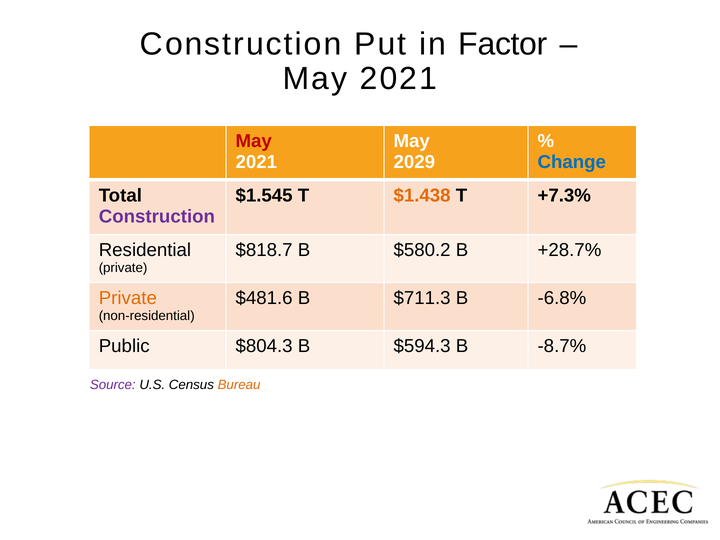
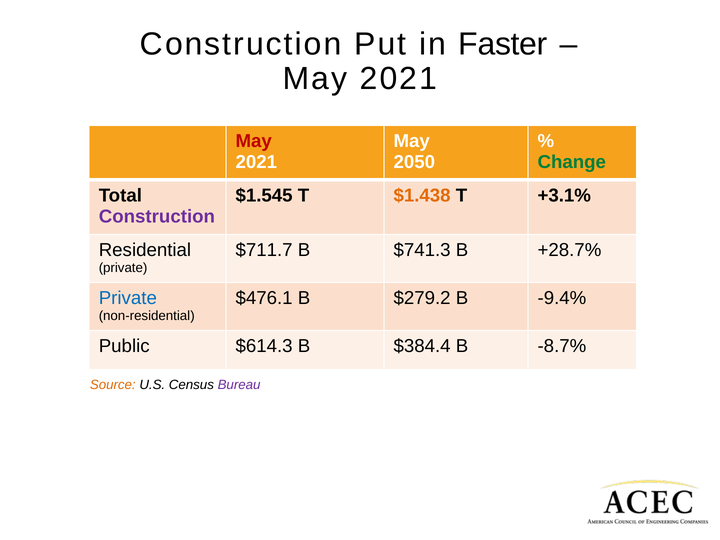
Factor: Factor -> Faster (503, 44)
2029: 2029 -> 2050 (414, 162)
Change colour: blue -> green (572, 162)
+7.3%: +7.3% -> +3.1% (564, 195)
$818.7: $818.7 -> $711.7 (264, 250)
$580.2: $580.2 -> $741.3 (422, 250)
Private colour: orange -> blue (128, 298)
$481.6: $481.6 -> $476.1 (264, 298)
$711.3: $711.3 -> $279.2 (422, 298)
-6.8%: -6.8% -> -9.4% (562, 298)
$804.3: $804.3 -> $614.3 (264, 346)
$594.3: $594.3 -> $384.4 (422, 346)
Source colour: purple -> orange (113, 385)
Bureau colour: orange -> purple (239, 385)
